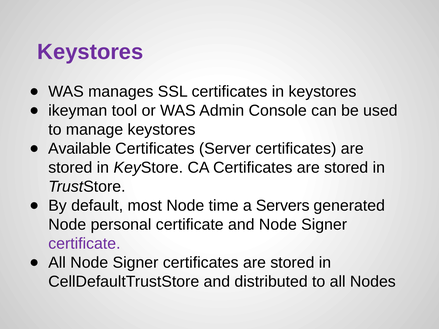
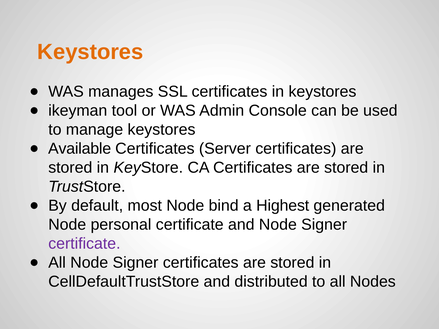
Keystores colour: purple -> orange (90, 52)
time: time -> bind (224, 206)
Servers: Servers -> Highest (283, 206)
